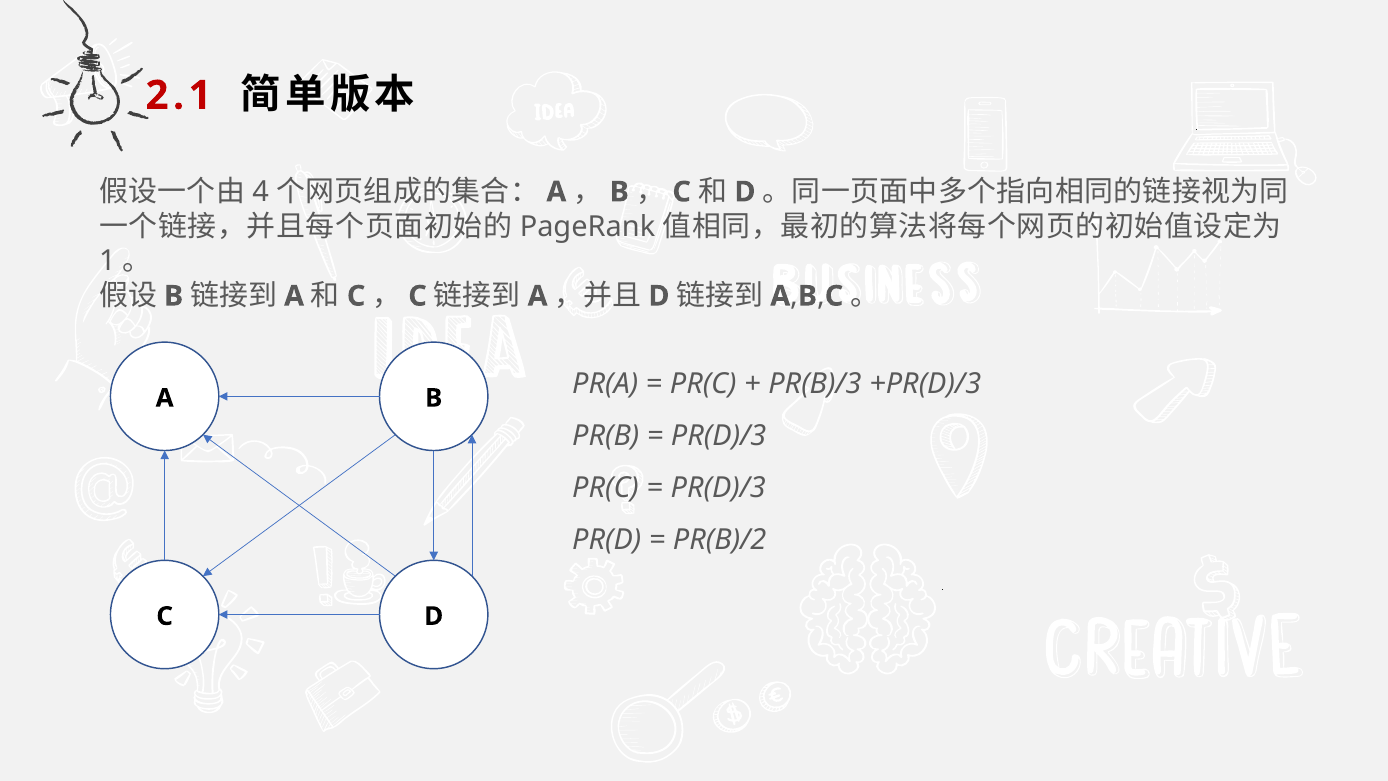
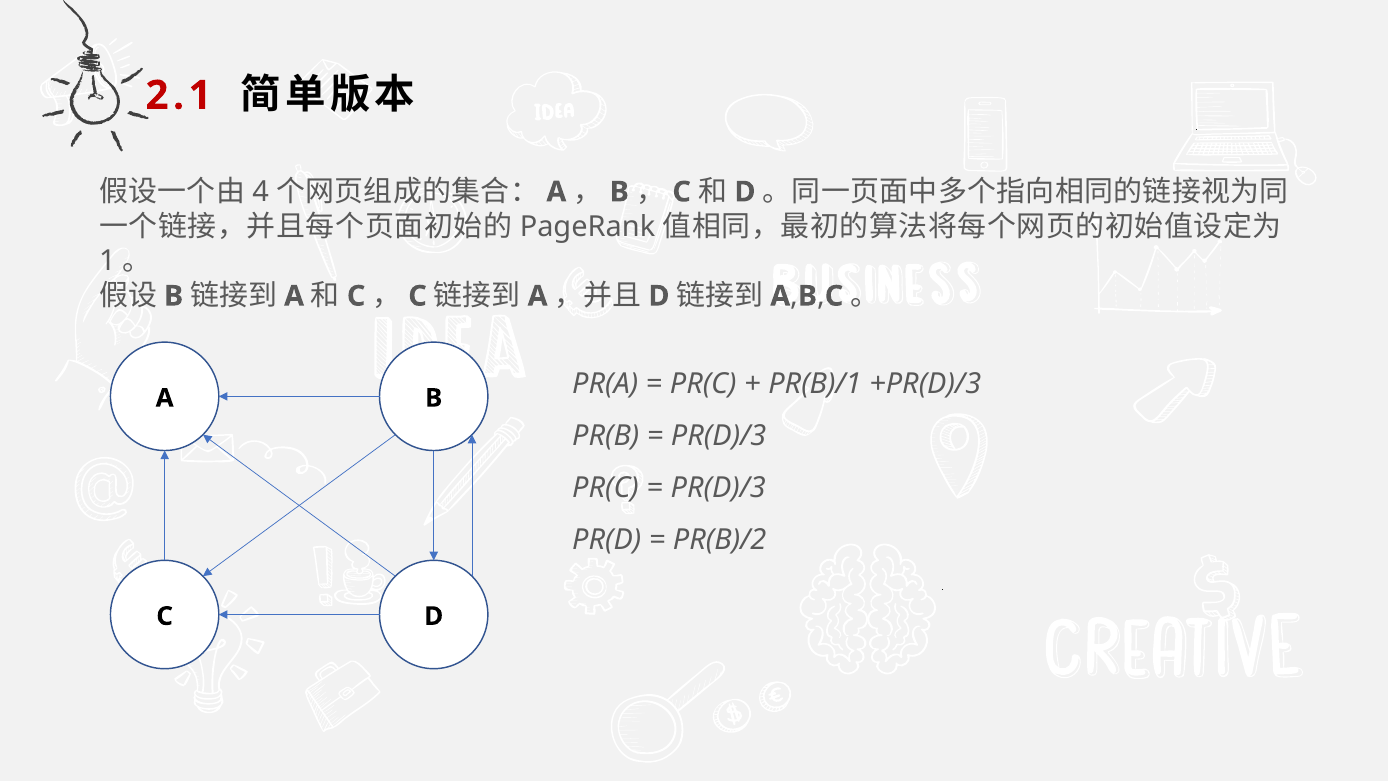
PR(B)/3: PR(B)/3 -> PR(B)/1 (815, 384)
